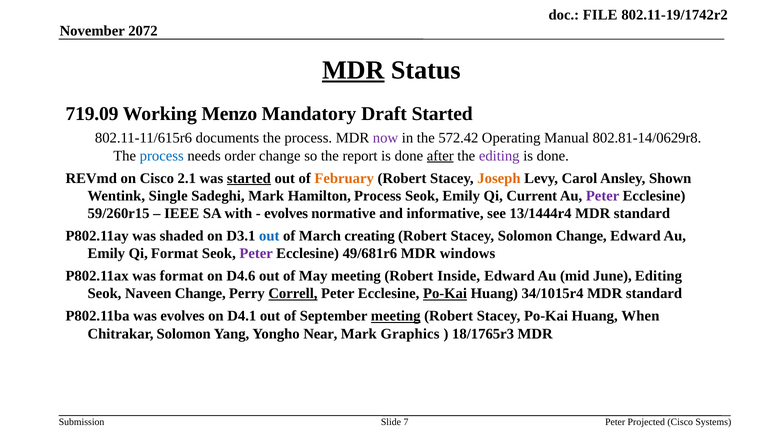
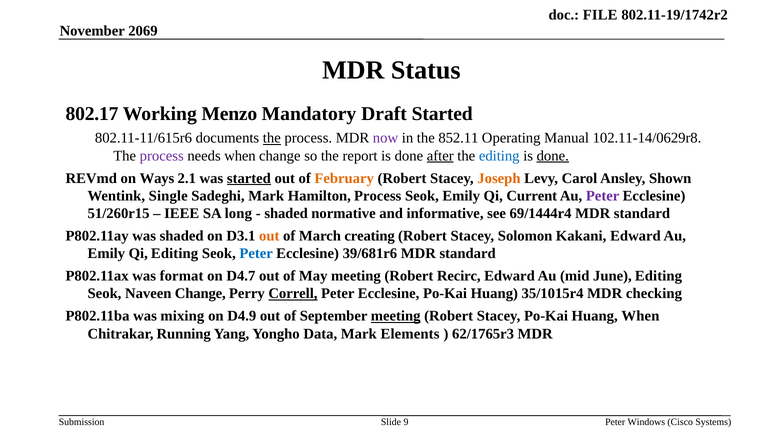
2072: 2072 -> 2069 (143, 31)
MDR underline: present -> none (353, 70)
719.09: 719.09 -> 802.17 (92, 114)
the underline: none -> present (272, 138)
572.42: 572.42 -> 852.11 (458, 138)
802.81-14/0629r8: 802.81-14/0629r8 -> 102.11-14/0629r8 (647, 138)
process colour: blue -> purple (162, 156)
needs order: order -> when (240, 156)
editing colour: purple -> blue (499, 156)
done underline: none -> present (553, 156)
on Cisco: Cisco -> Ways (157, 178)
59/260r15: 59/260r15 -> 51/260r15 (119, 214)
with: with -> long (238, 214)
evolves: evolves -> shaded (286, 214)
13/1444r4: 13/1444r4 -> 69/1444r4 (541, 214)
out colour: blue -> orange (269, 236)
Solomon Change: Change -> Kakani (581, 236)
Qi Format: Format -> Editing (175, 254)
Peter colour: purple -> blue (256, 254)
49/681r6: 49/681r6 -> 39/681r6 (370, 254)
windows: windows -> standard (468, 254)
D4.6: D4.6 -> D4.7 (241, 276)
Inside: Inside -> Recirc (459, 276)
Po-Kai underline: present -> none (445, 294)
34/1015r4: 34/1015r4 -> 35/1015r4 (553, 294)
standard: standard -> checking (654, 294)
was evolves: evolves -> mixing (182, 316)
D4.1: D4.1 -> D4.9 (242, 316)
Chitrakar Solomon: Solomon -> Running (184, 334)
Near: Near -> Data (320, 334)
Graphics: Graphics -> Elements (410, 334)
18/1765r3: 18/1765r3 -> 62/1765r3 (483, 334)
7: 7 -> 9 (406, 422)
Projected: Projected -> Windows (646, 422)
